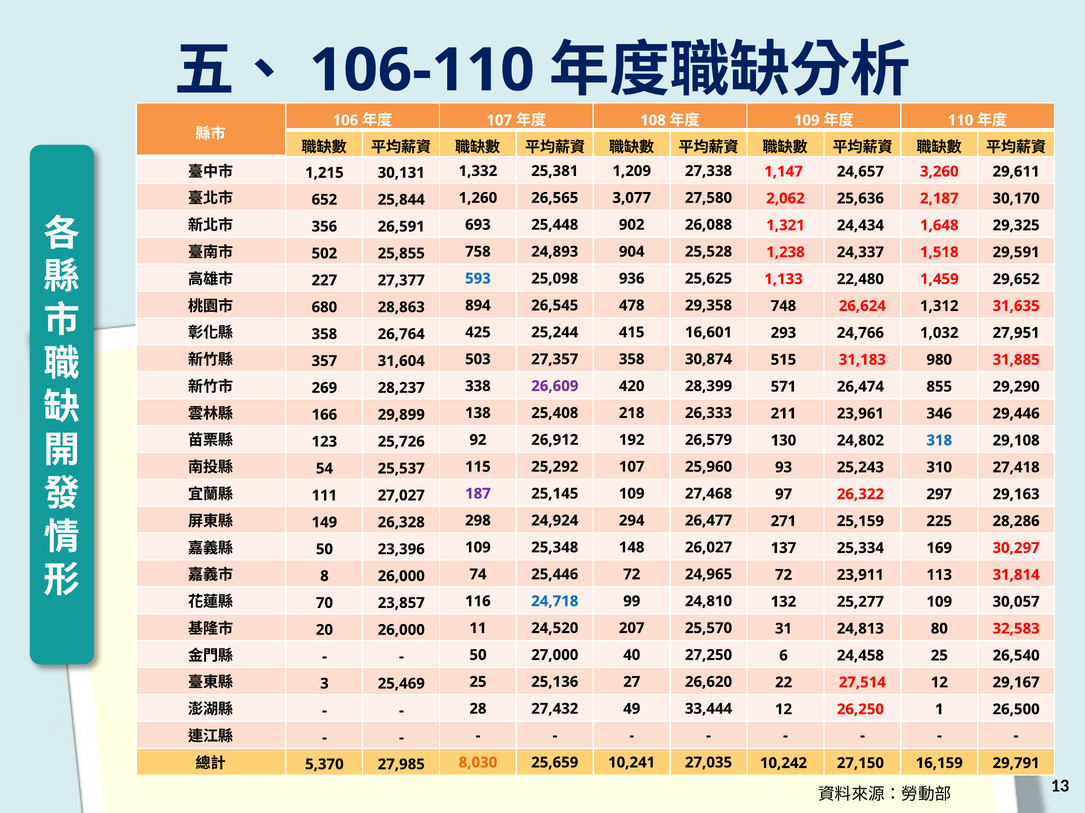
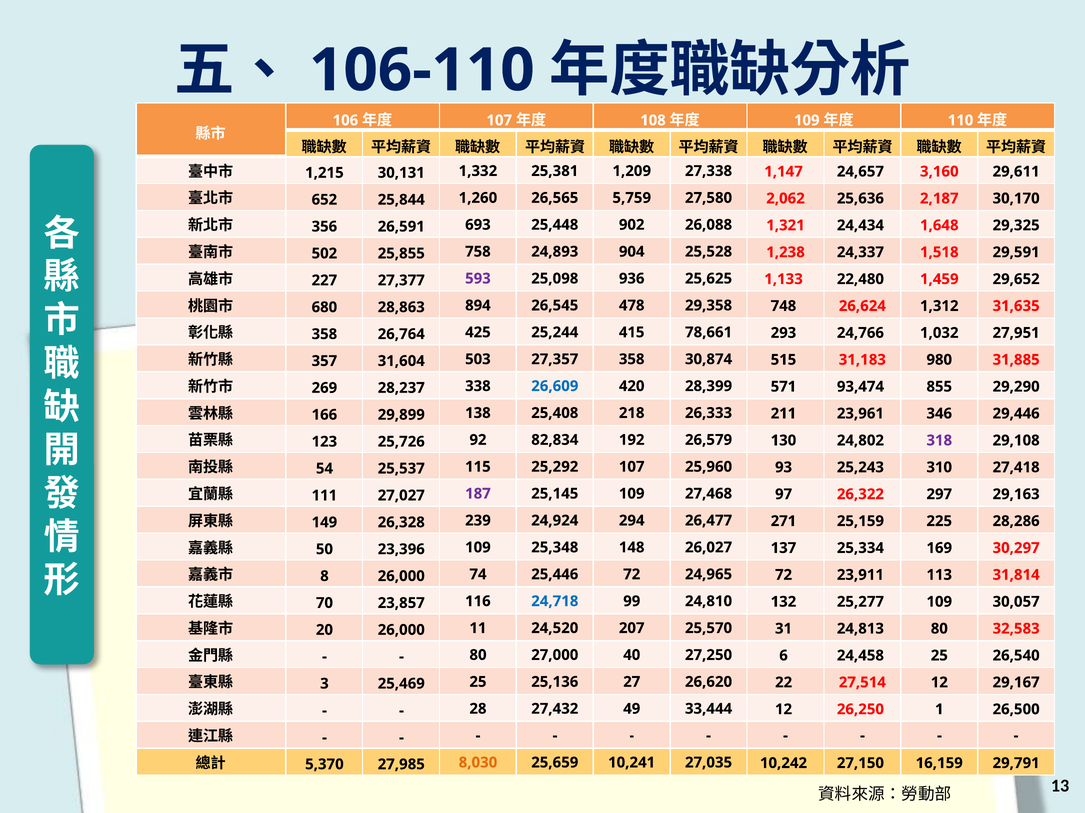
3,260: 3,260 -> 3,160 (939, 172)
3,077: 3,077 -> 5,759 (632, 198)
593 colour: blue -> purple (478, 279)
16,601: 16,601 -> 78,661 (709, 333)
26,609 colour: purple -> blue (555, 386)
26,474: 26,474 -> 93,474 (860, 387)
26,912: 26,912 -> 82,834 (555, 440)
318 colour: blue -> purple (939, 441)
298: 298 -> 239 (478, 521)
50: 50 -> 80 (478, 656)
